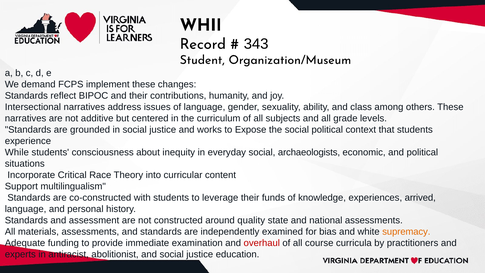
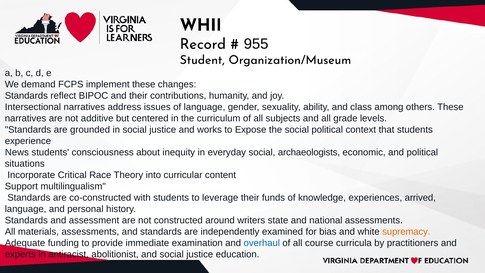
343: 343 -> 955 (256, 44)
While: While -> News (17, 152)
quality: quality -> writers (251, 220)
overhaul colour: red -> blue (262, 243)
